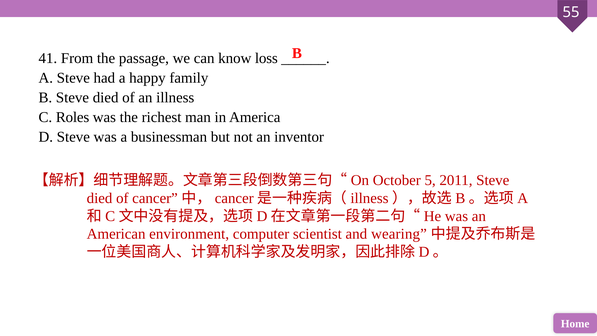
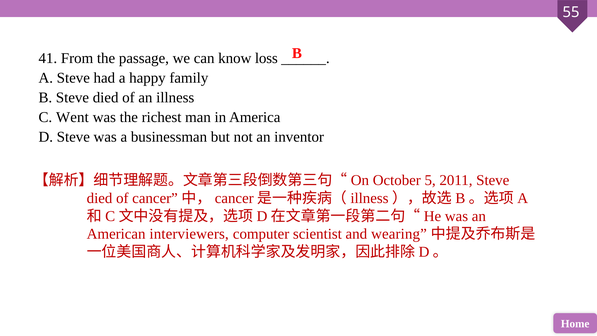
Roles: Roles -> Went (72, 117)
environment: environment -> interviewers (189, 234)
